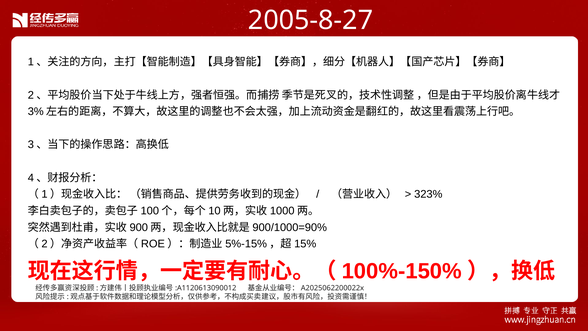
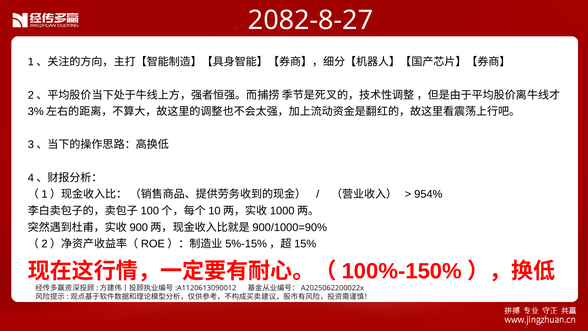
2005-8-27: 2005-8-27 -> 2082-8-27 (311, 20)
323%: 323% -> 954% (428, 194)
